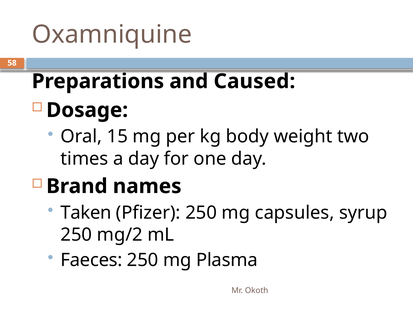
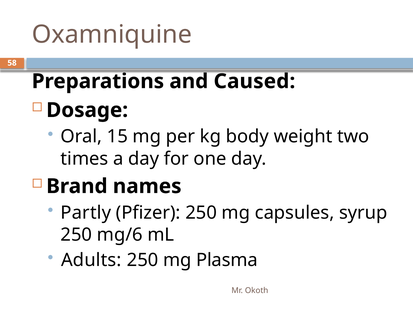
Taken: Taken -> Partly (86, 213)
mg/2: mg/2 -> mg/6 (120, 235)
Faeces: Faeces -> Adults (91, 260)
